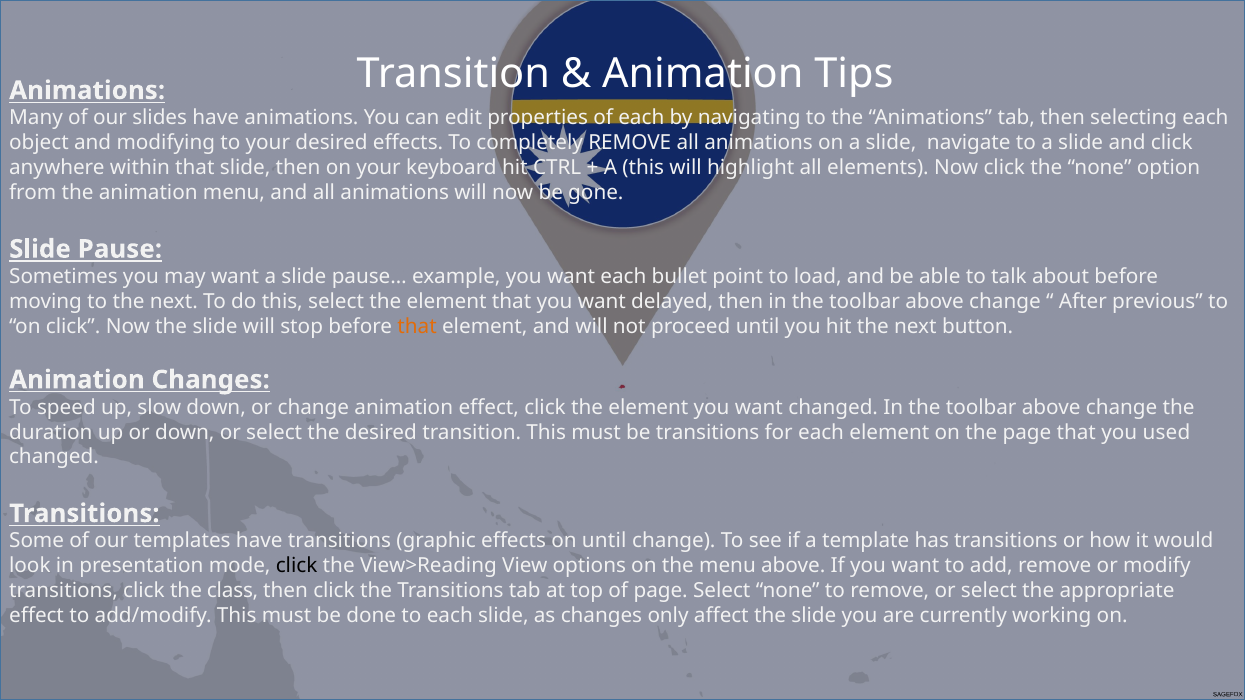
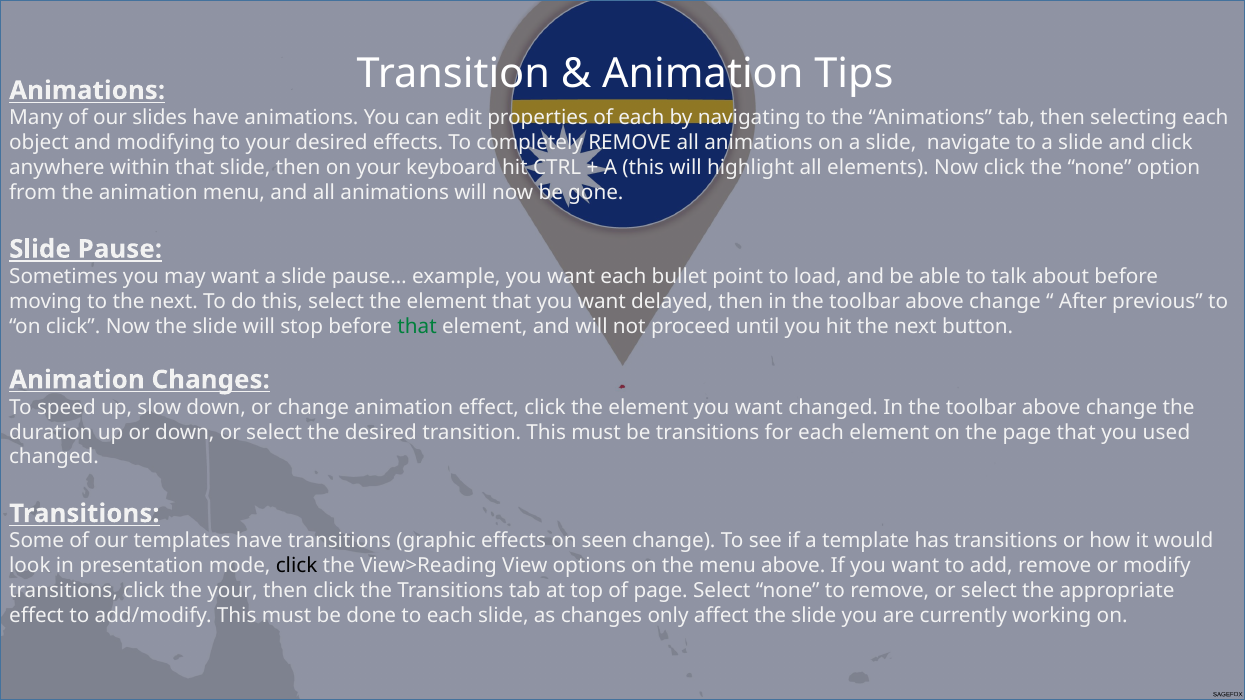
that colour: orange -> green (417, 327)
on until: until -> seen (604, 541)
the class: class -> your (232, 591)
